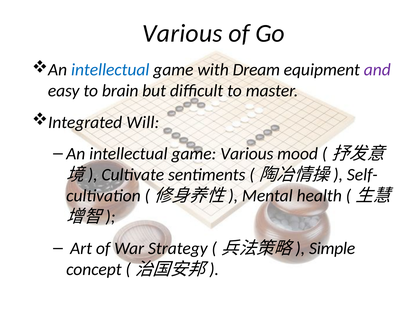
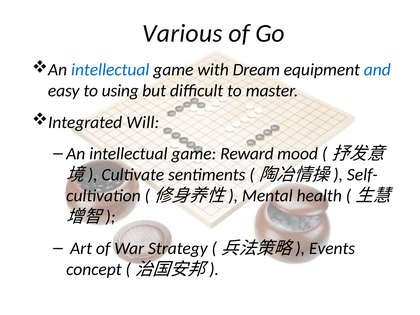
and colour: purple -> blue (377, 70)
brain: brain -> using (120, 91)
game Various: Various -> Reward (247, 154)
Simple: Simple -> Events (332, 248)
